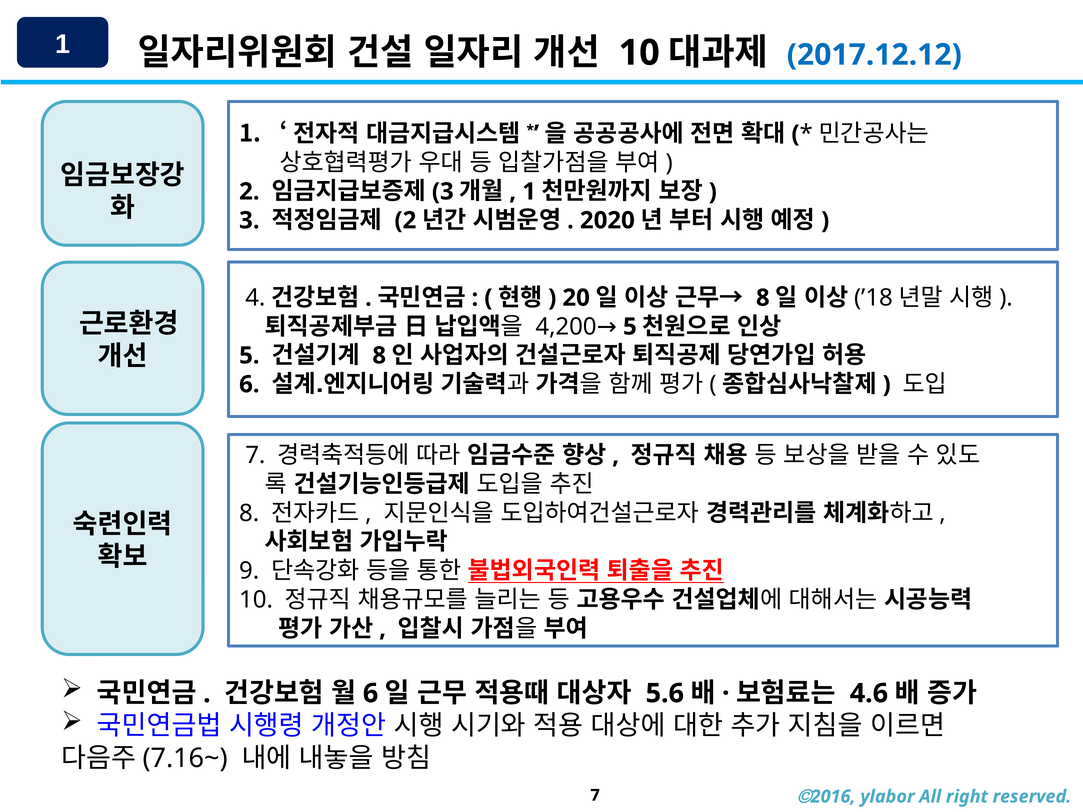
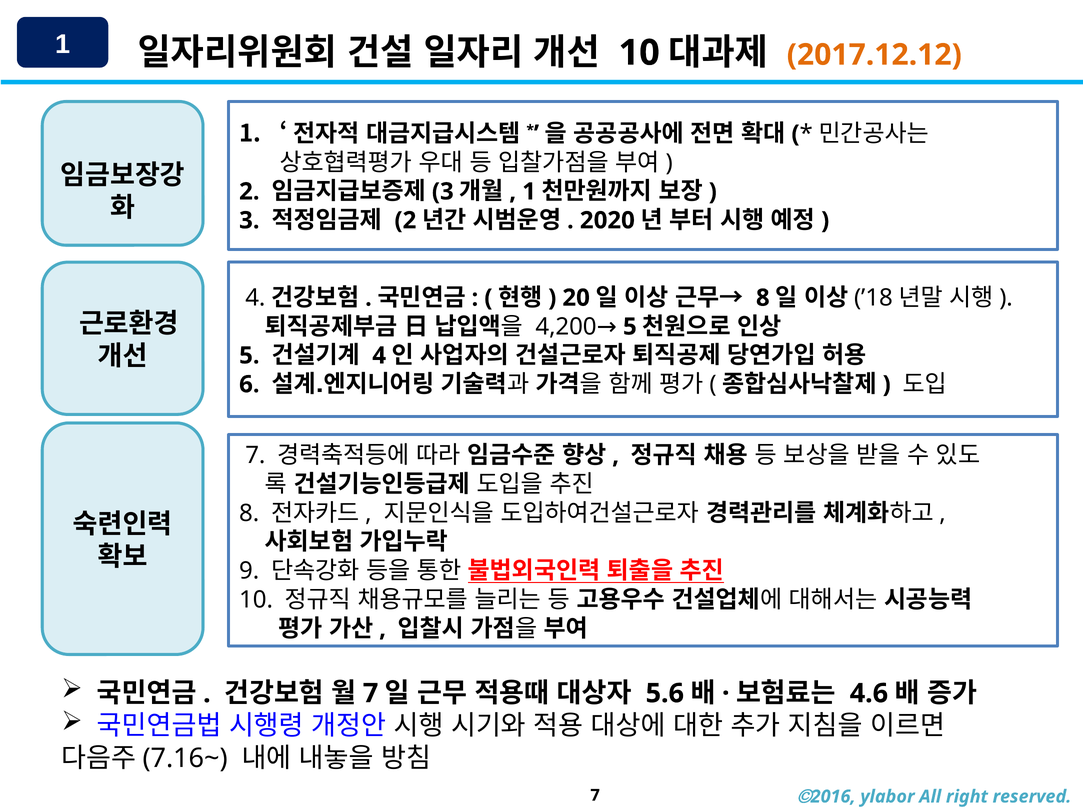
2017.12.12 colour: blue -> orange (874, 55)
8: 8 -> 4 (379, 356)
6: 6 -> 7 (371, 694)
